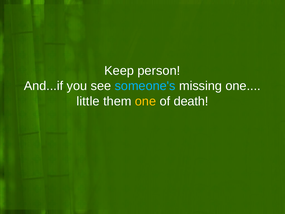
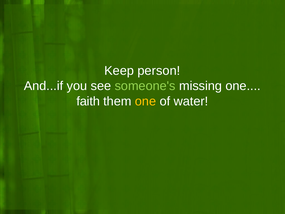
someone's colour: light blue -> light green (145, 86)
little: little -> faith (88, 101)
death: death -> water (191, 101)
